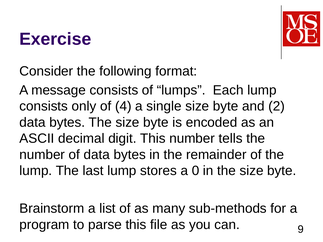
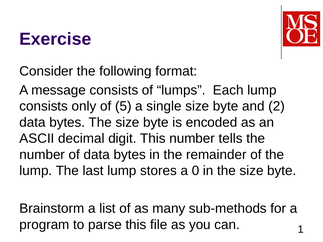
4: 4 -> 5 (123, 106)
9: 9 -> 1 (301, 230)
